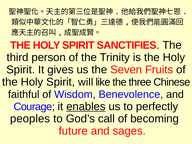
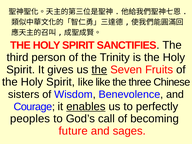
the underline: none -> present (99, 70)
Spirit will: will -> like (86, 82)
faithful: faithful -> sisters (24, 94)
